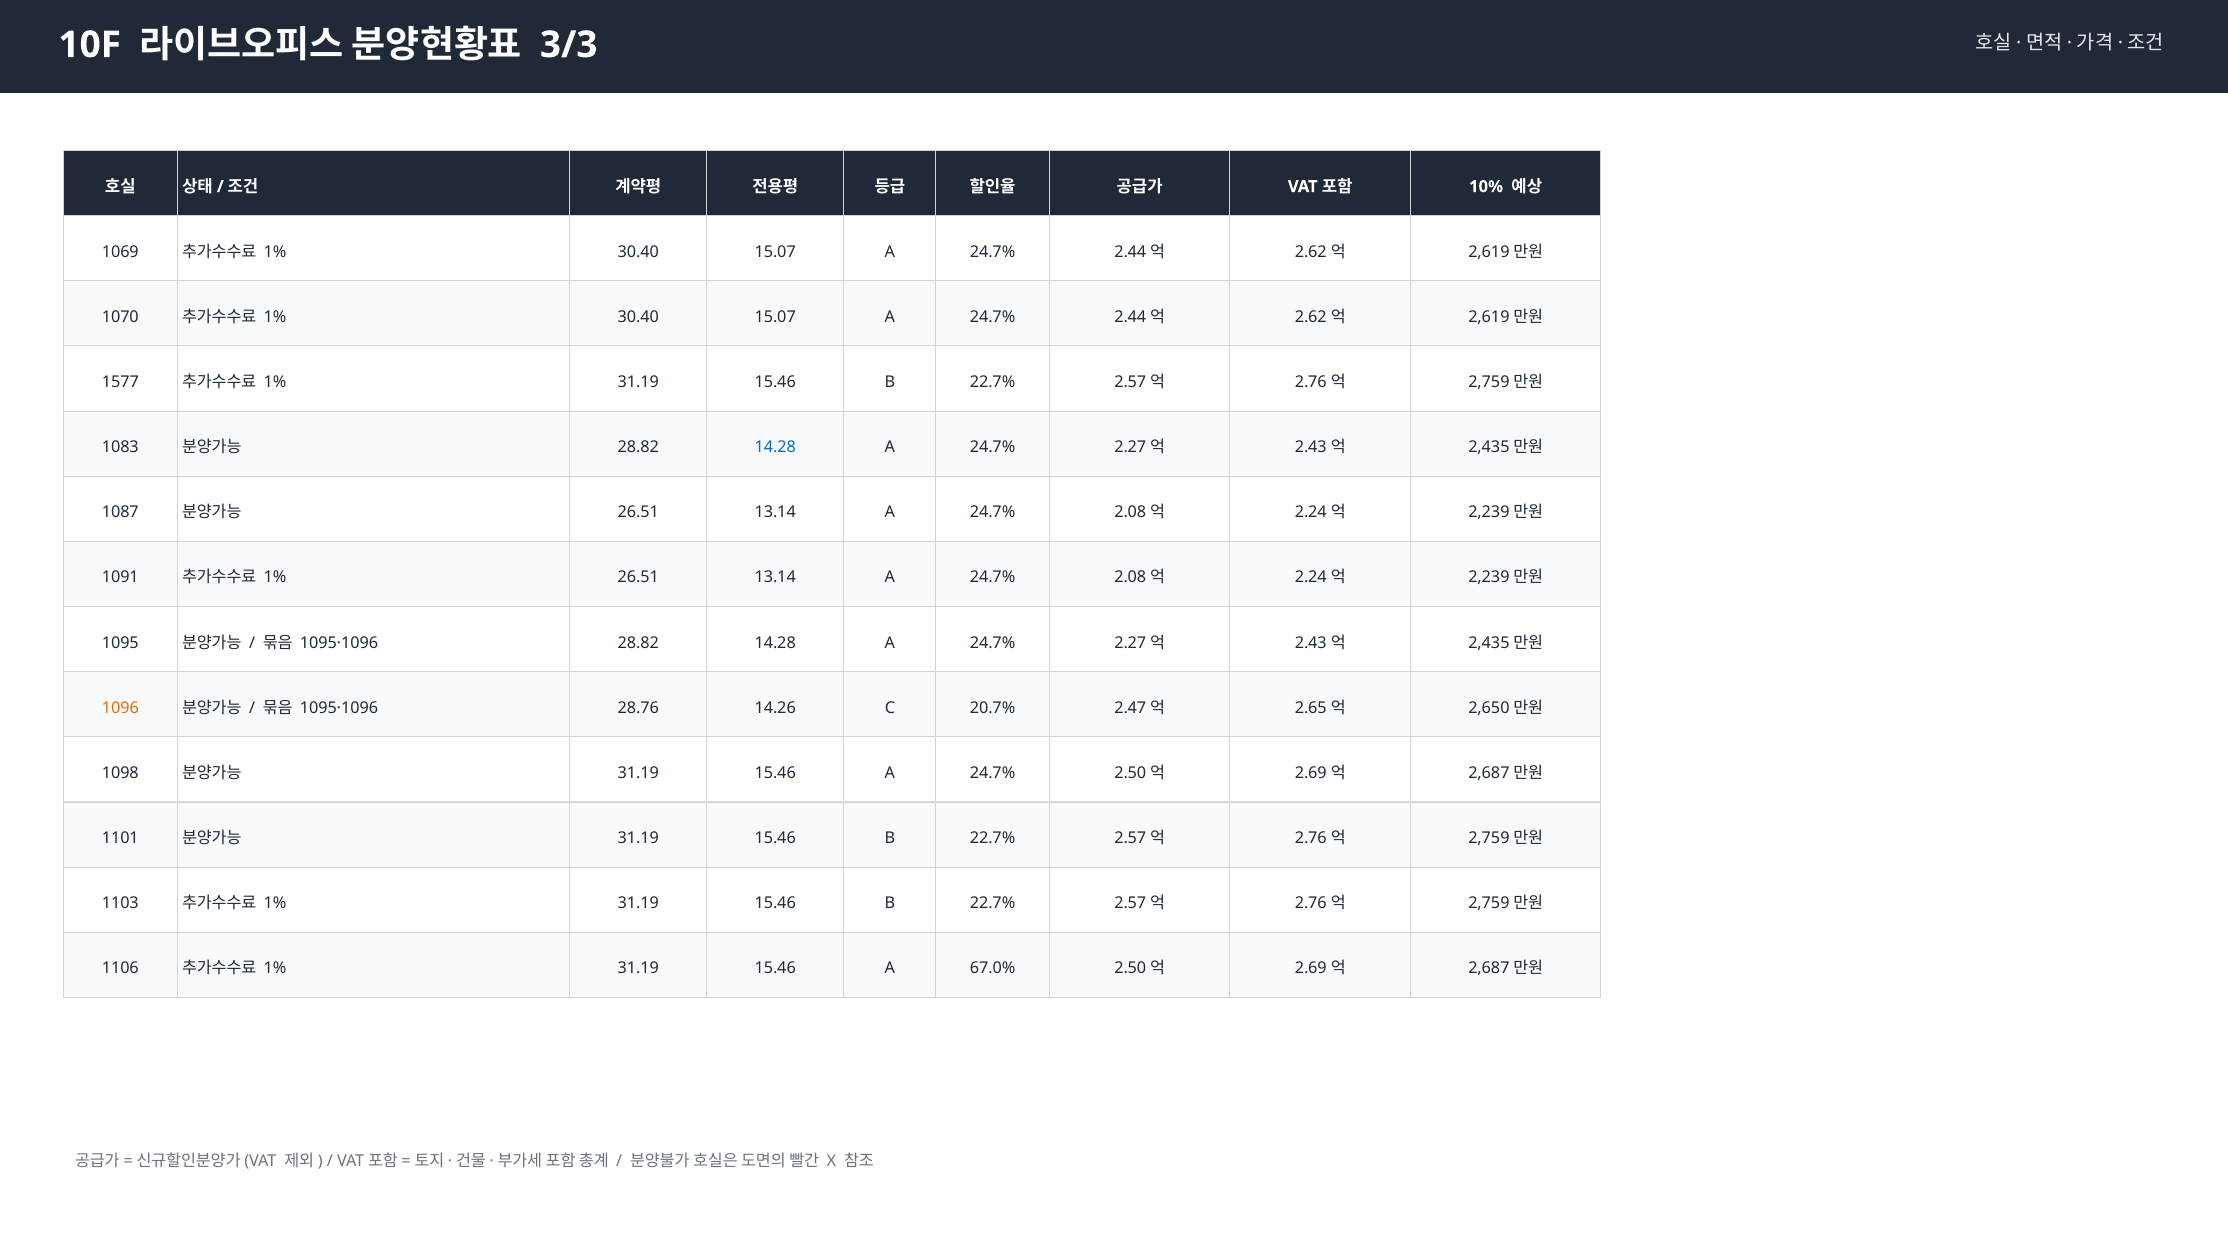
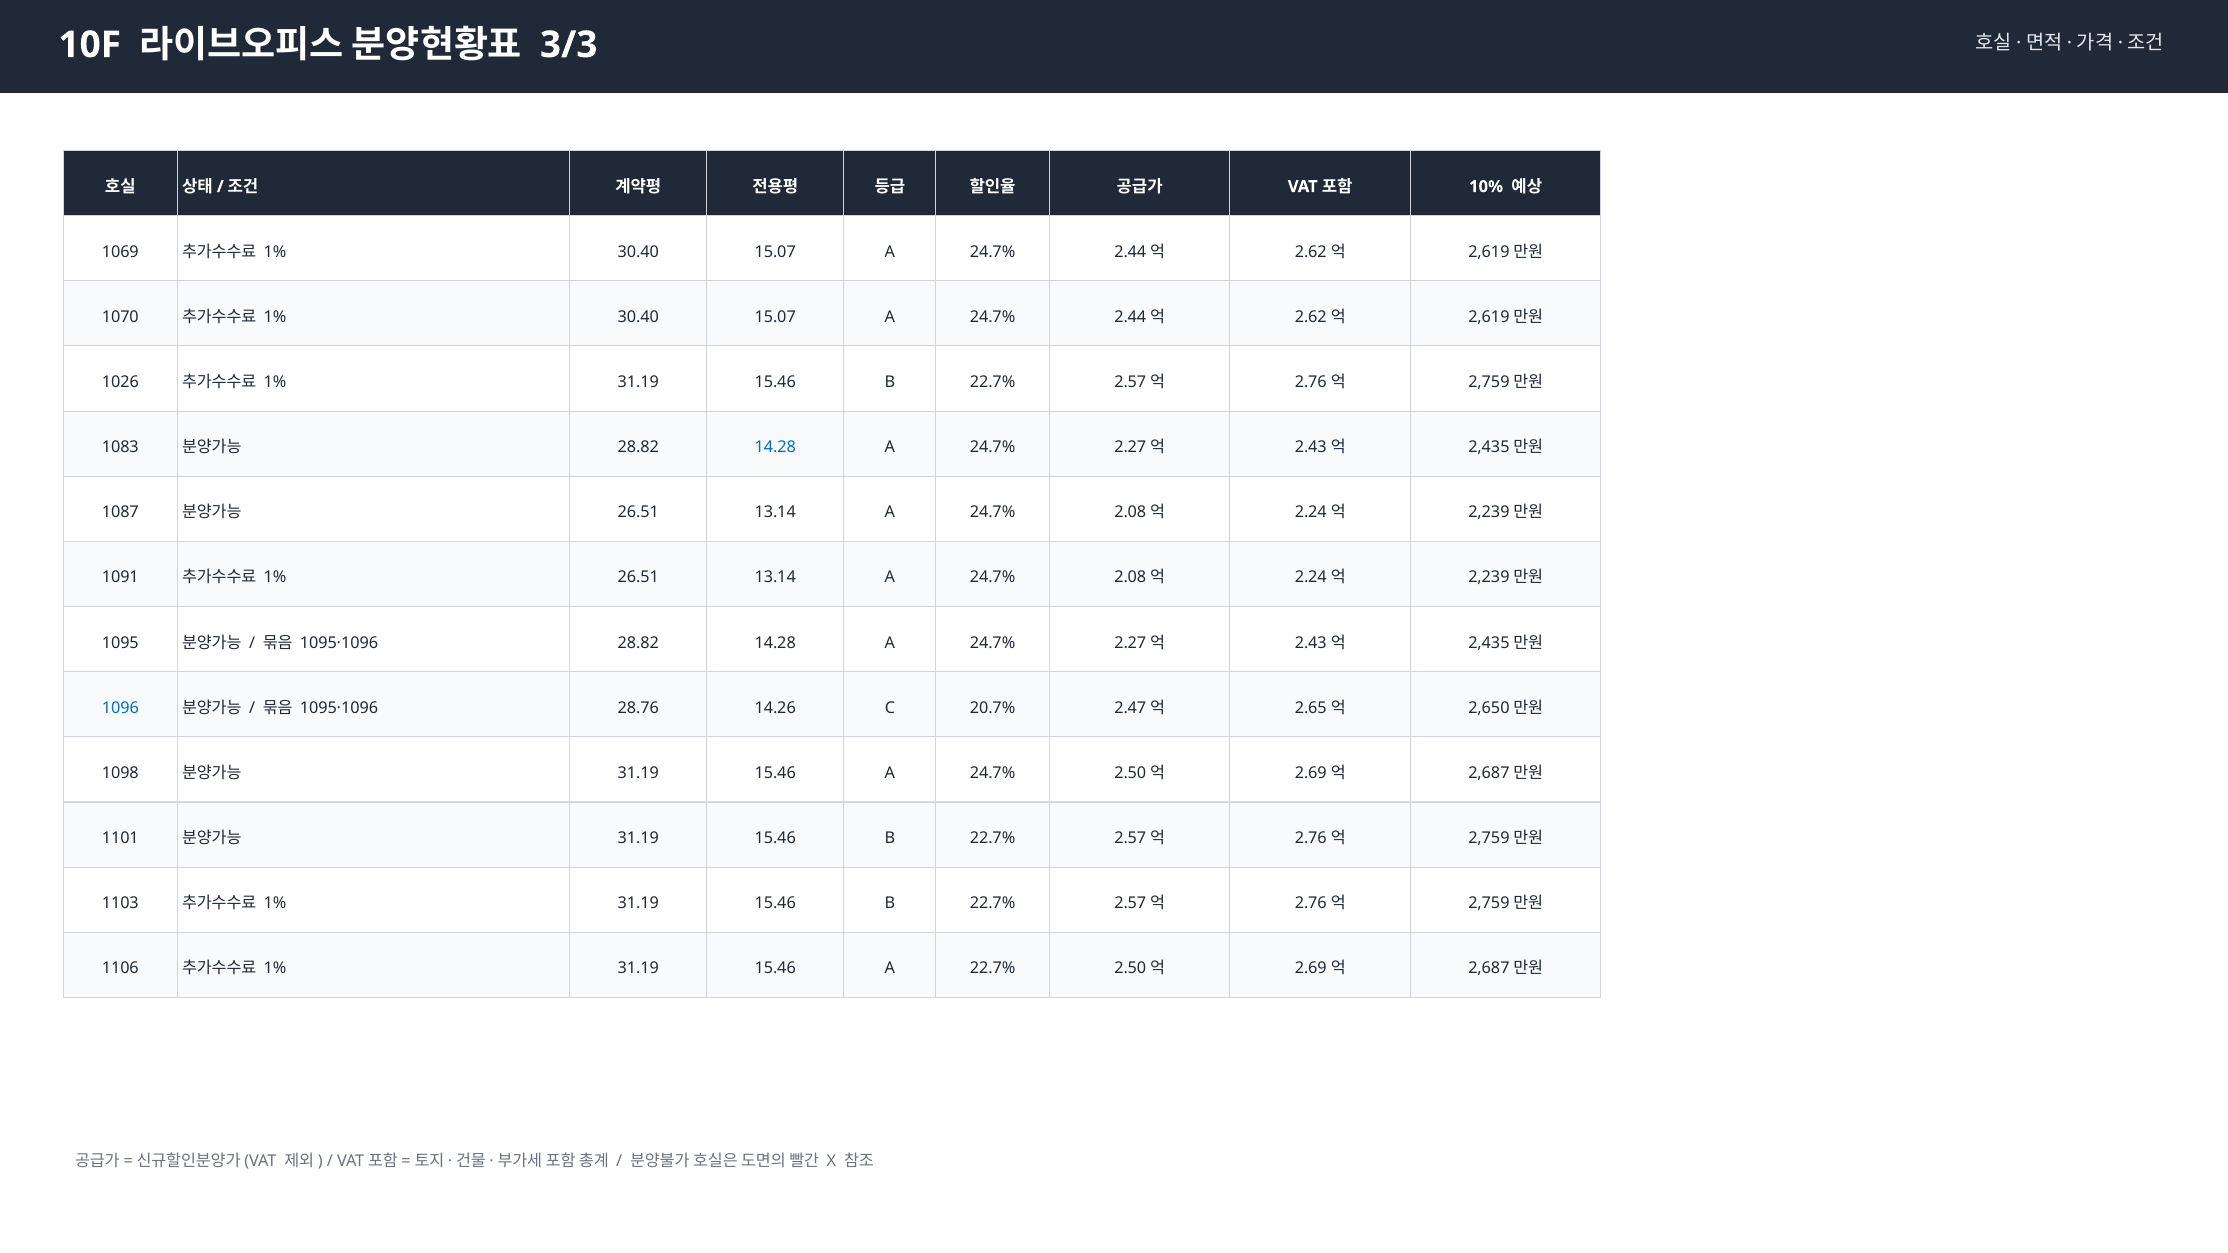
1577: 1577 -> 1026 (120, 382)
1096 colour: orange -> blue (120, 708)
A 67.0%: 67.0% -> 22.7% (993, 969)
